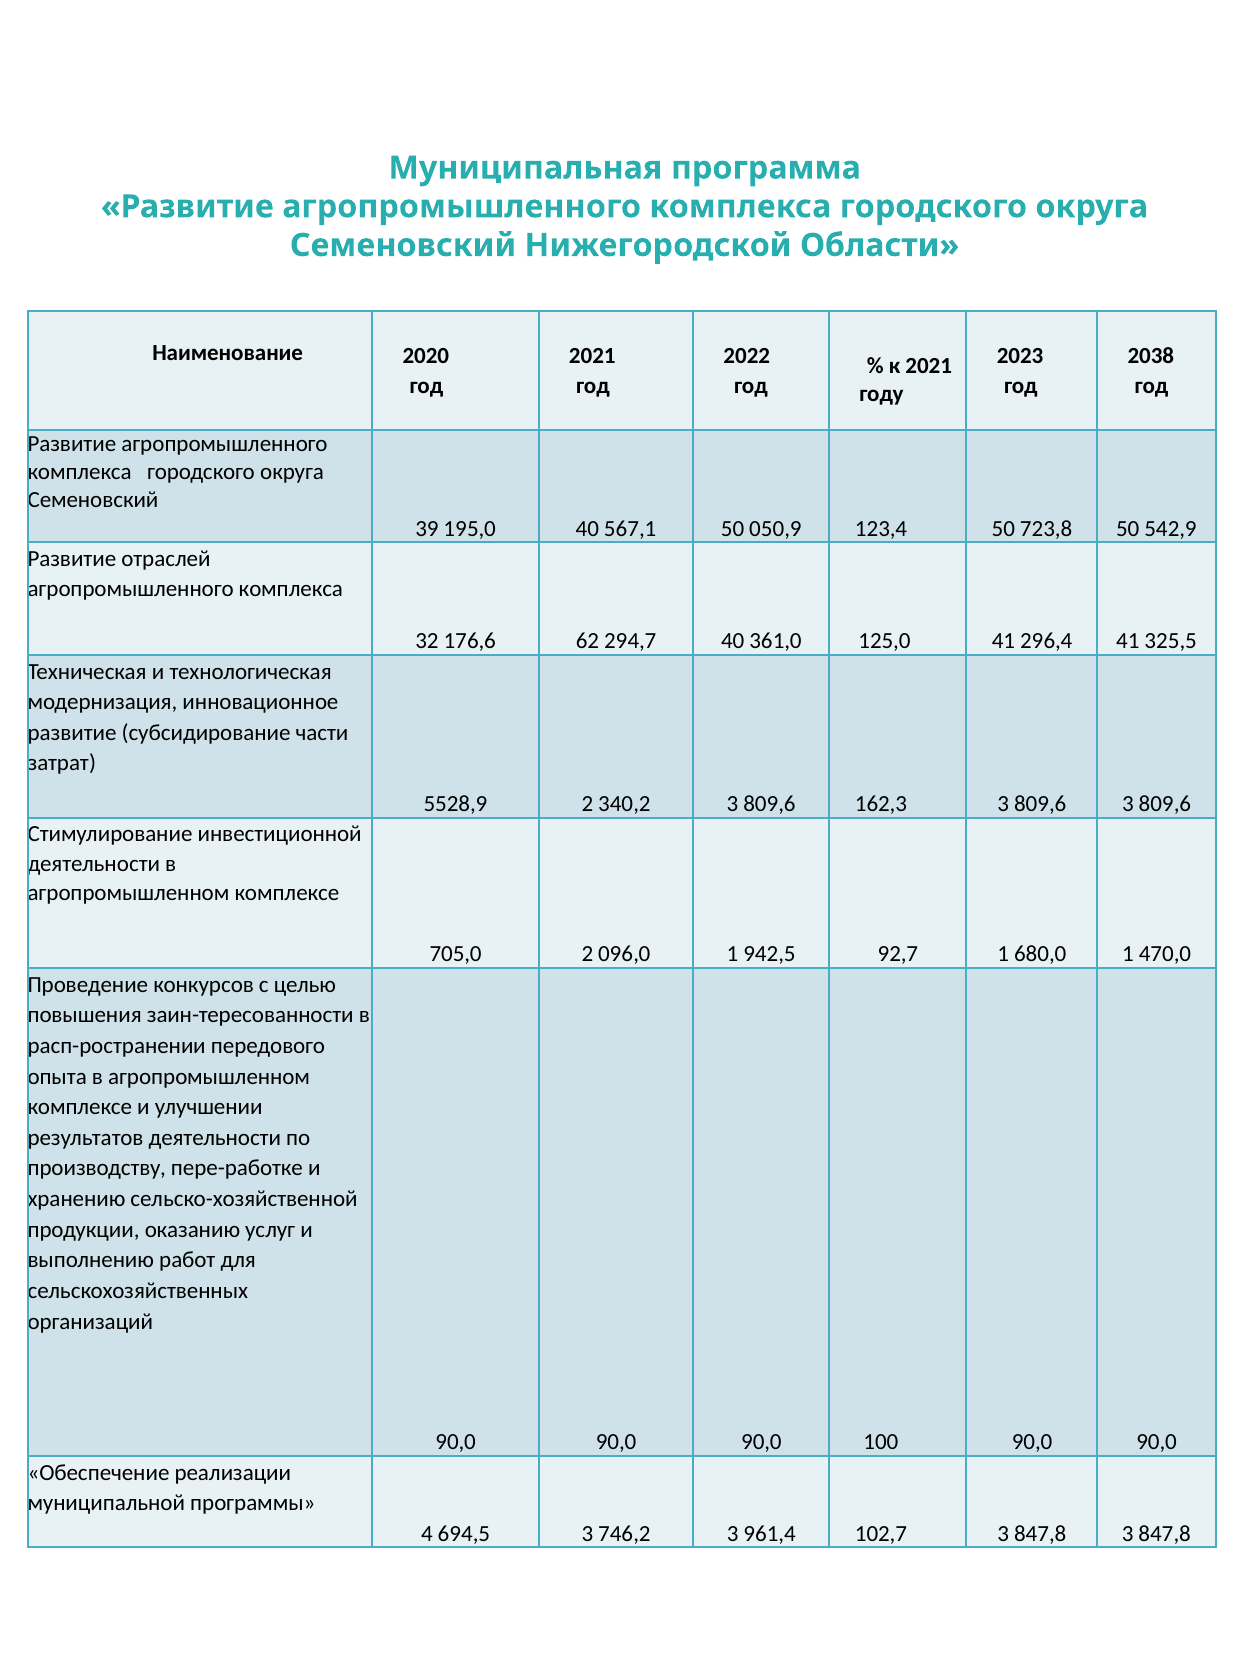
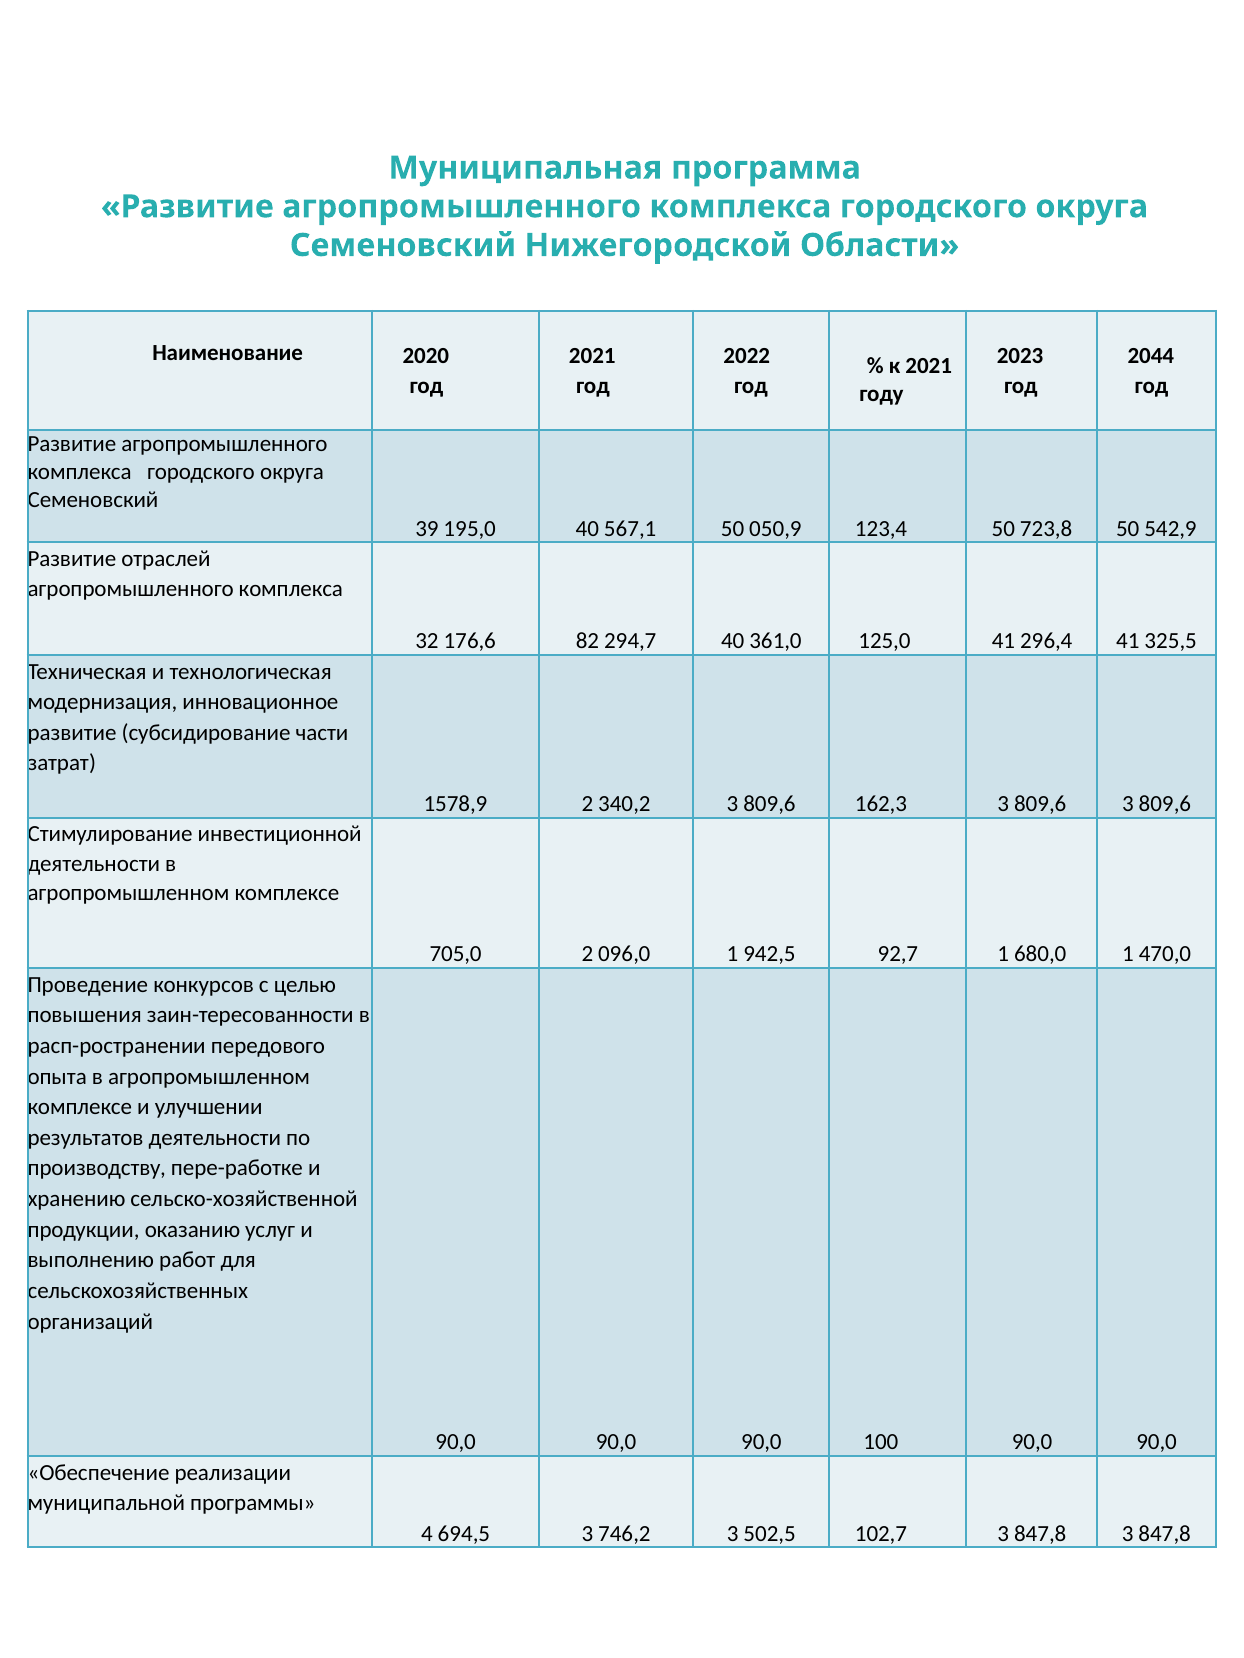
2038: 2038 -> 2044 (1151, 356)
62: 62 -> 82 (587, 641)
5528,9: 5528,9 -> 1578,9 (455, 804)
961,4: 961,4 -> 502,5 (770, 1534)
